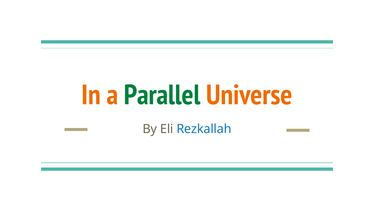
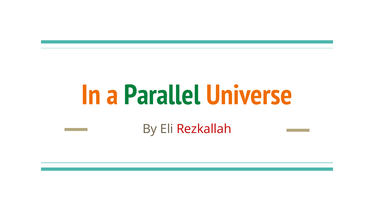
Rezkallah colour: blue -> red (204, 129)
